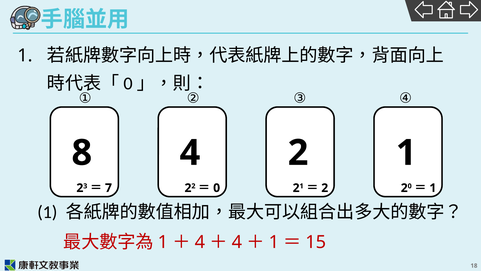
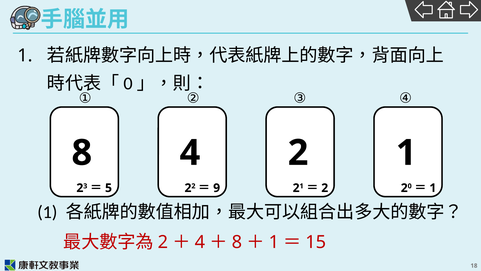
7: 7 -> 5 (108, 188)
0: 0 -> 9 (217, 188)
1: 1 -> 2 (163, 242)
4: 4 -> 8 (237, 242)
